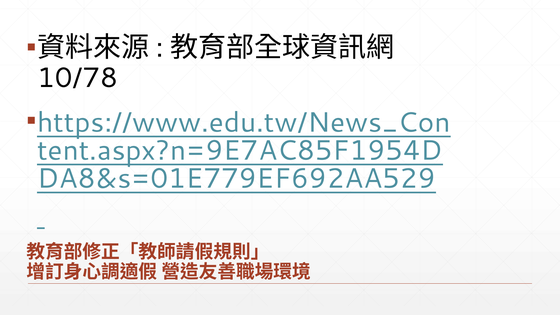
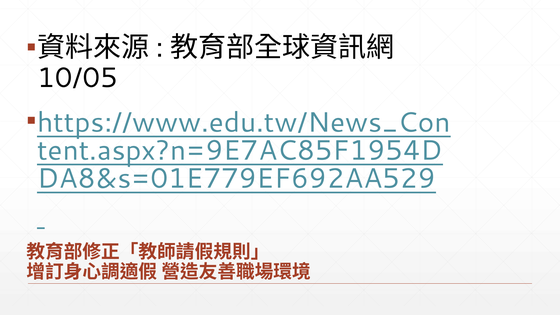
10/78: 10/78 -> 10/05 (78, 78)
